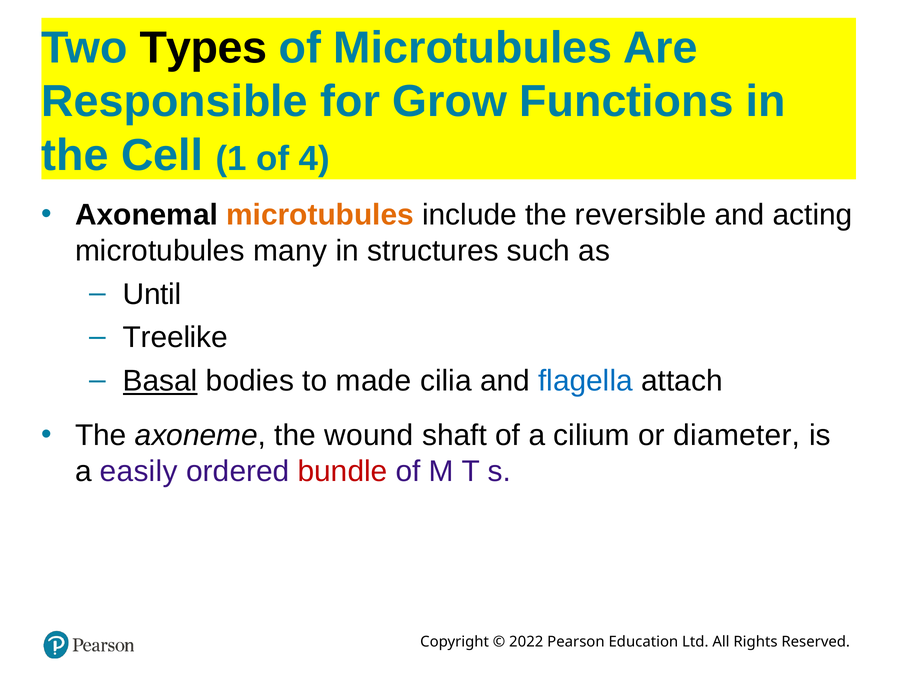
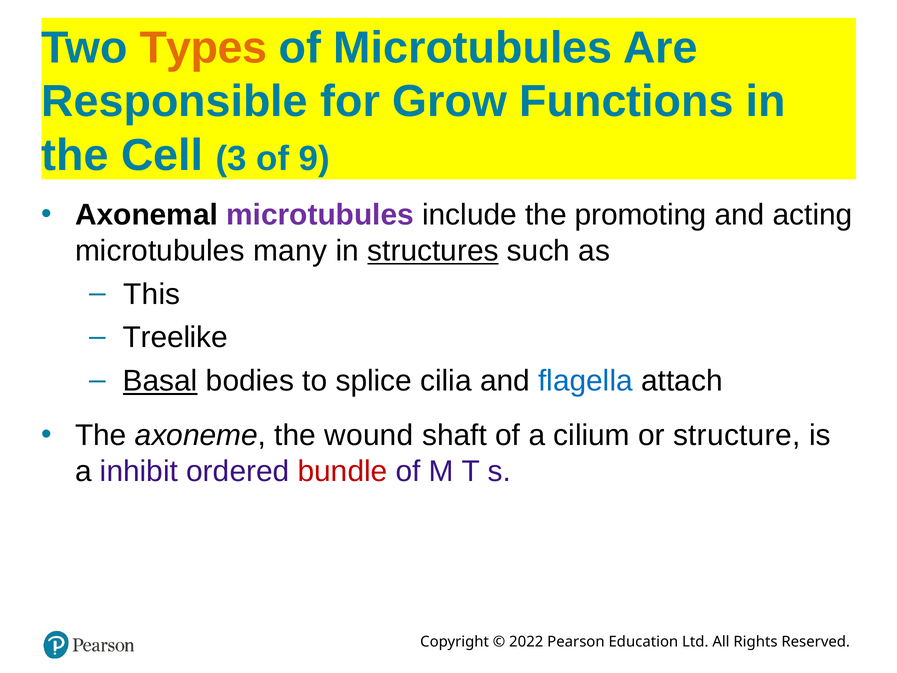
Types colour: black -> orange (203, 48)
1: 1 -> 3 (231, 159)
4: 4 -> 9 (314, 159)
microtubules colour: orange -> purple (320, 215)
reversible: reversible -> promoting (641, 215)
structures underline: none -> present (433, 251)
Until: Until -> This (152, 294)
made: made -> splice (374, 381)
diameter: diameter -> structure (737, 435)
easily: easily -> inhibit (139, 471)
